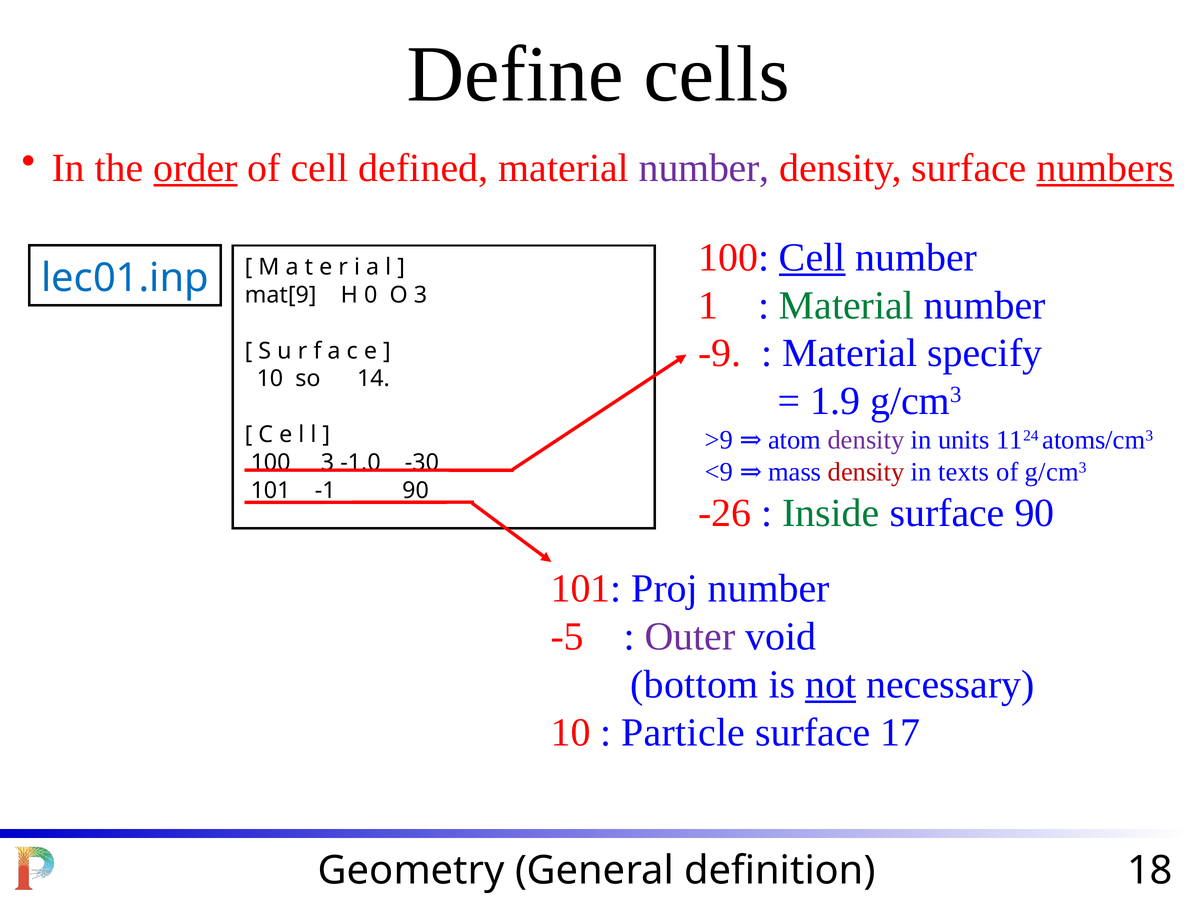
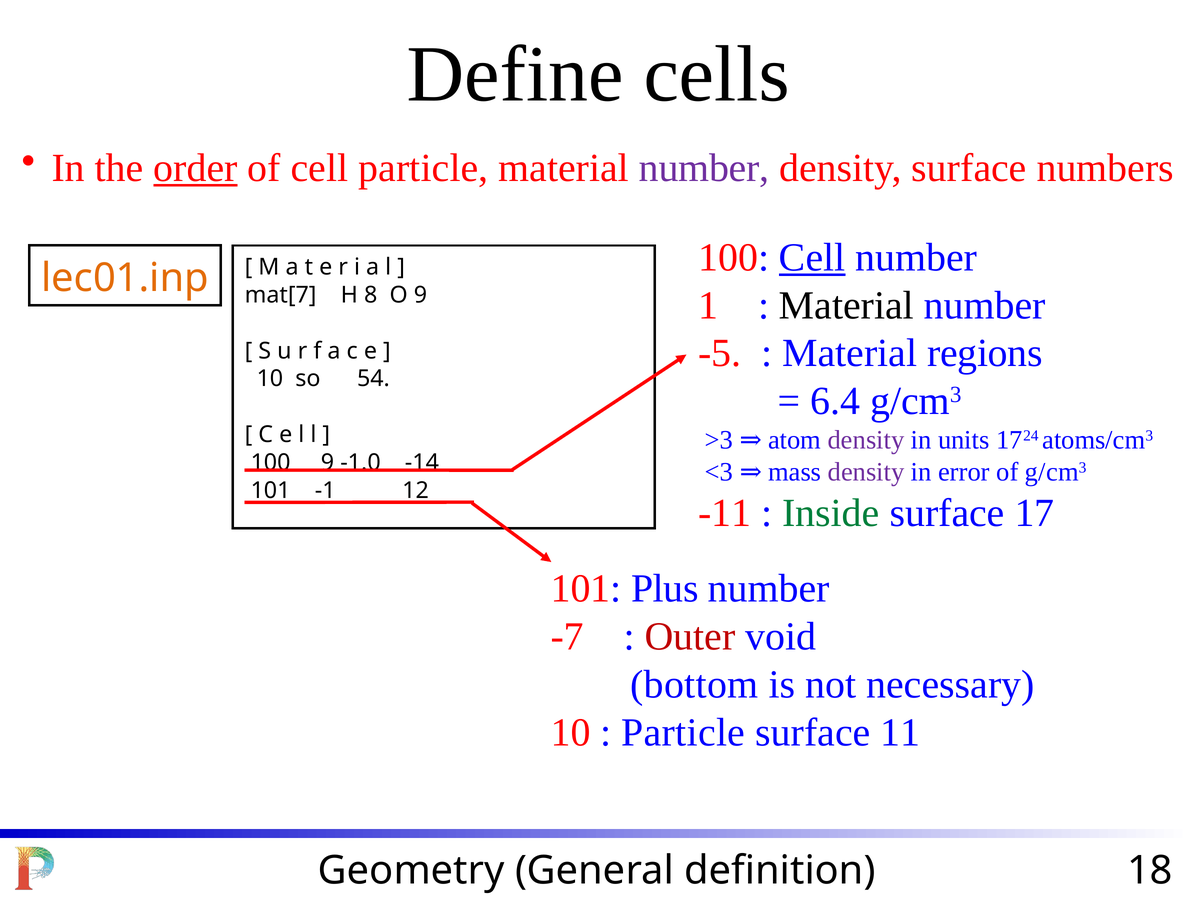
cell defined: defined -> particle (423, 168)
numbers underline: present -> none (1105, 168)
lec01.inp colour: blue -> orange (125, 278)
Material colour: green -> black (846, 305)
mat[9: mat[9 -> mat[7 (281, 295)
0: 0 -> 8 (371, 295)
O 3: 3 -> 9 (421, 295)
-9: -9 -> -5 (720, 353)
specify: specify -> regions (985, 353)
14: 14 -> 54 (373, 379)
1.9: 1.9 -> 6.4 (835, 401)
>9: >9 -> >3 (719, 440)
units 11: 11 -> 17 (1009, 440)
100 3: 3 -> 9 (327, 463)
-30: -30 -> -14 (422, 463)
<9: <9 -> <3 (719, 472)
density colour: red -> purple (866, 472)
texts: texts -> error (964, 472)
-1 90: 90 -> 12 (416, 490)
-26: -26 -> -11 (725, 513)
surface 90: 90 -> 17 (1034, 513)
Proj: Proj -> Plus (665, 588)
-5: -5 -> -7 (567, 636)
Outer colour: purple -> red (690, 636)
not underline: present -> none (831, 684)
17: 17 -> 11 (900, 732)
